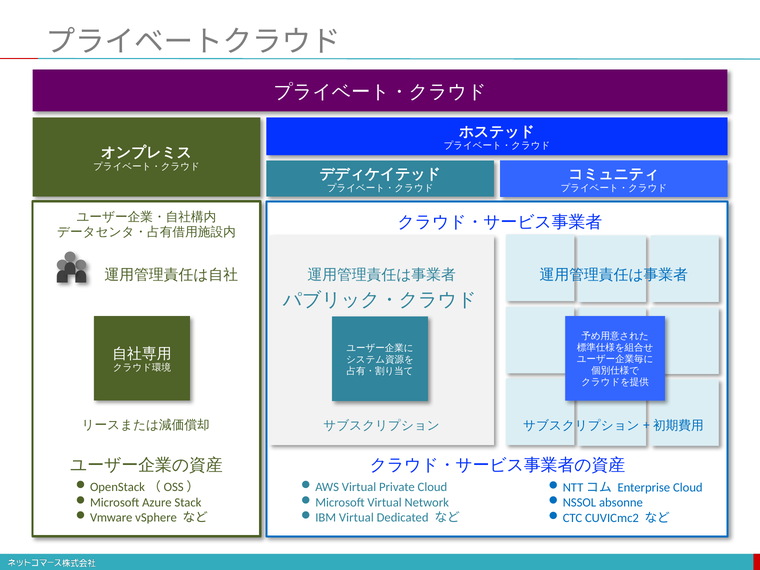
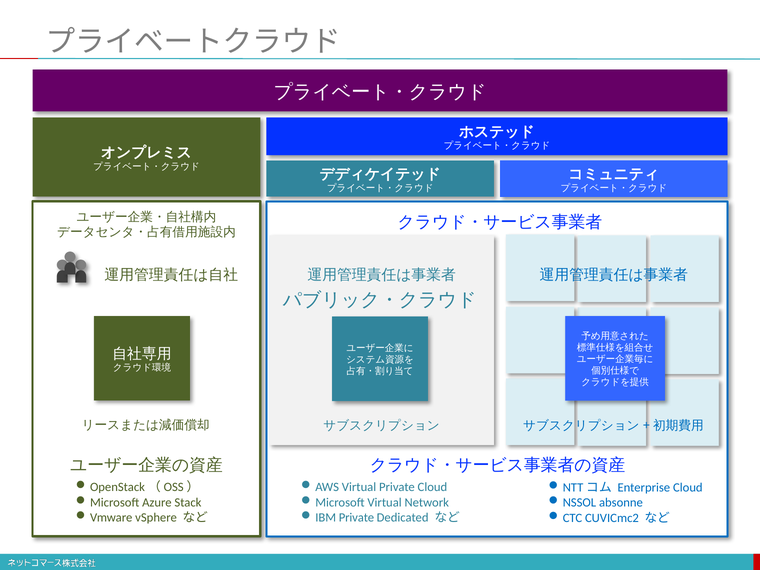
Virtual: Virtual -> Private (356, 518)
